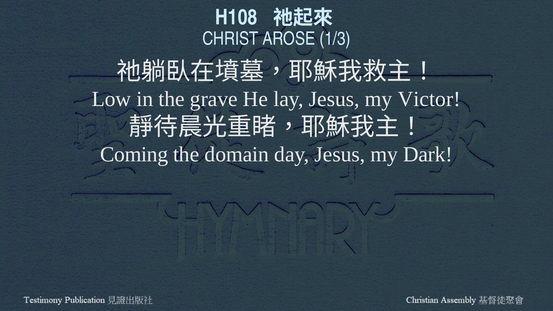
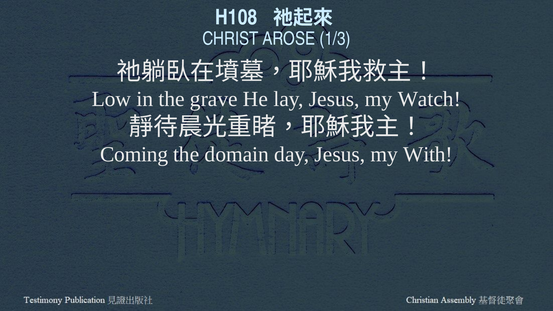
Victor: Victor -> Watch (429, 99)
Dark: Dark -> With (428, 155)
